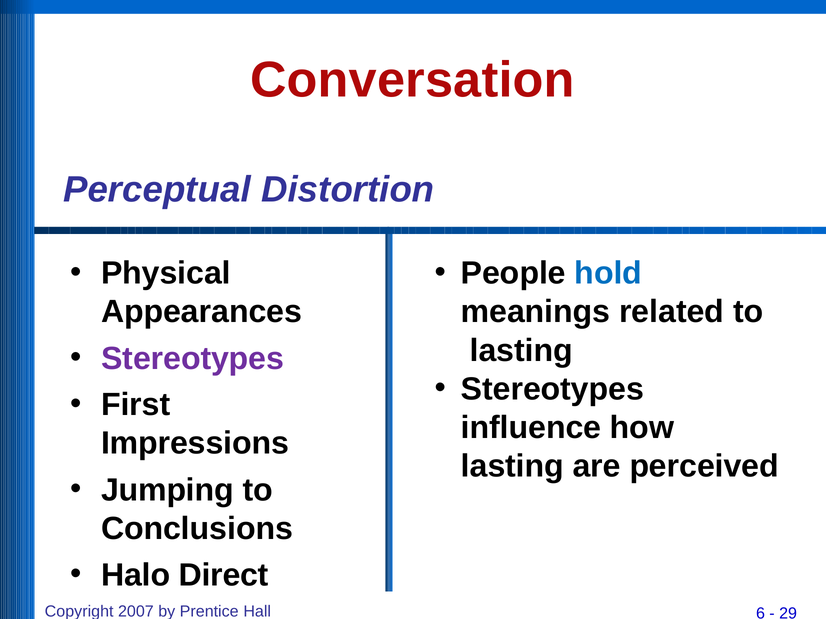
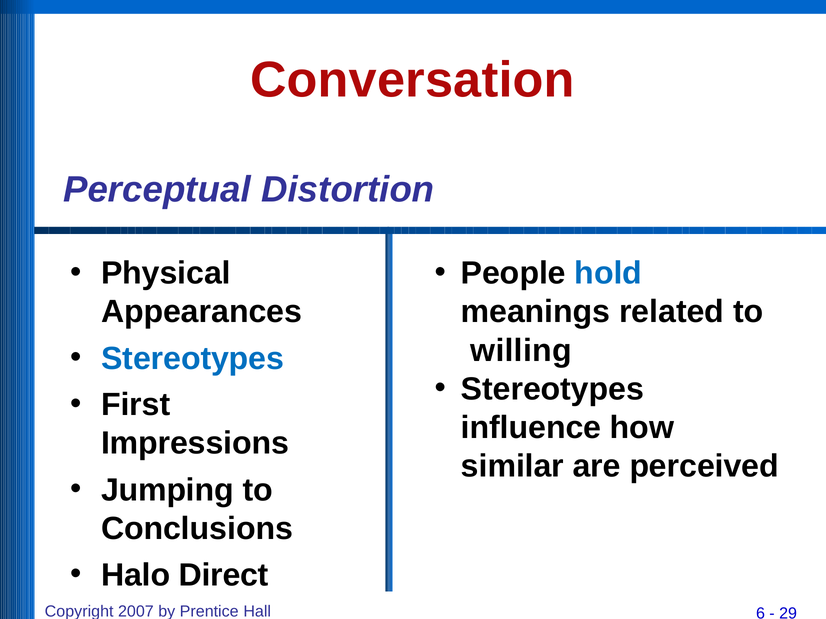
lasting: lasting -> willing (521, 351)
Stereotypes colour: purple -> blue (193, 359)
lasting: lasting -> similar (512, 466)
